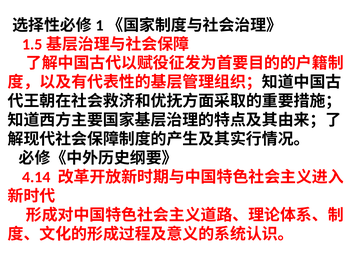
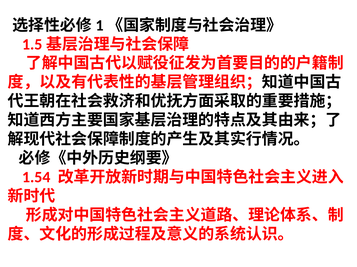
4.14: 4.14 -> 1.54 (36, 178)
